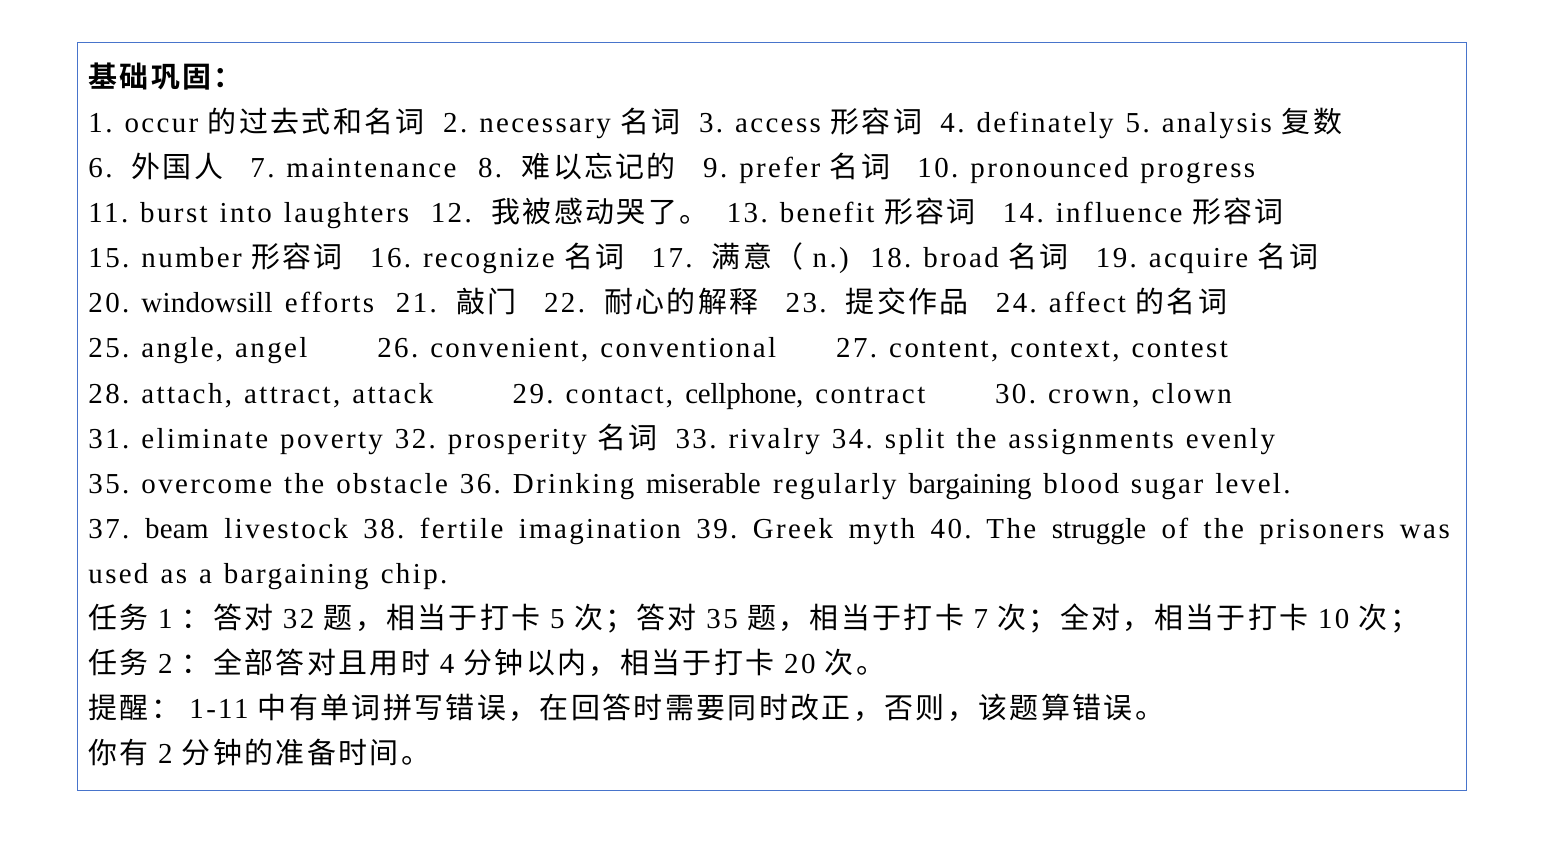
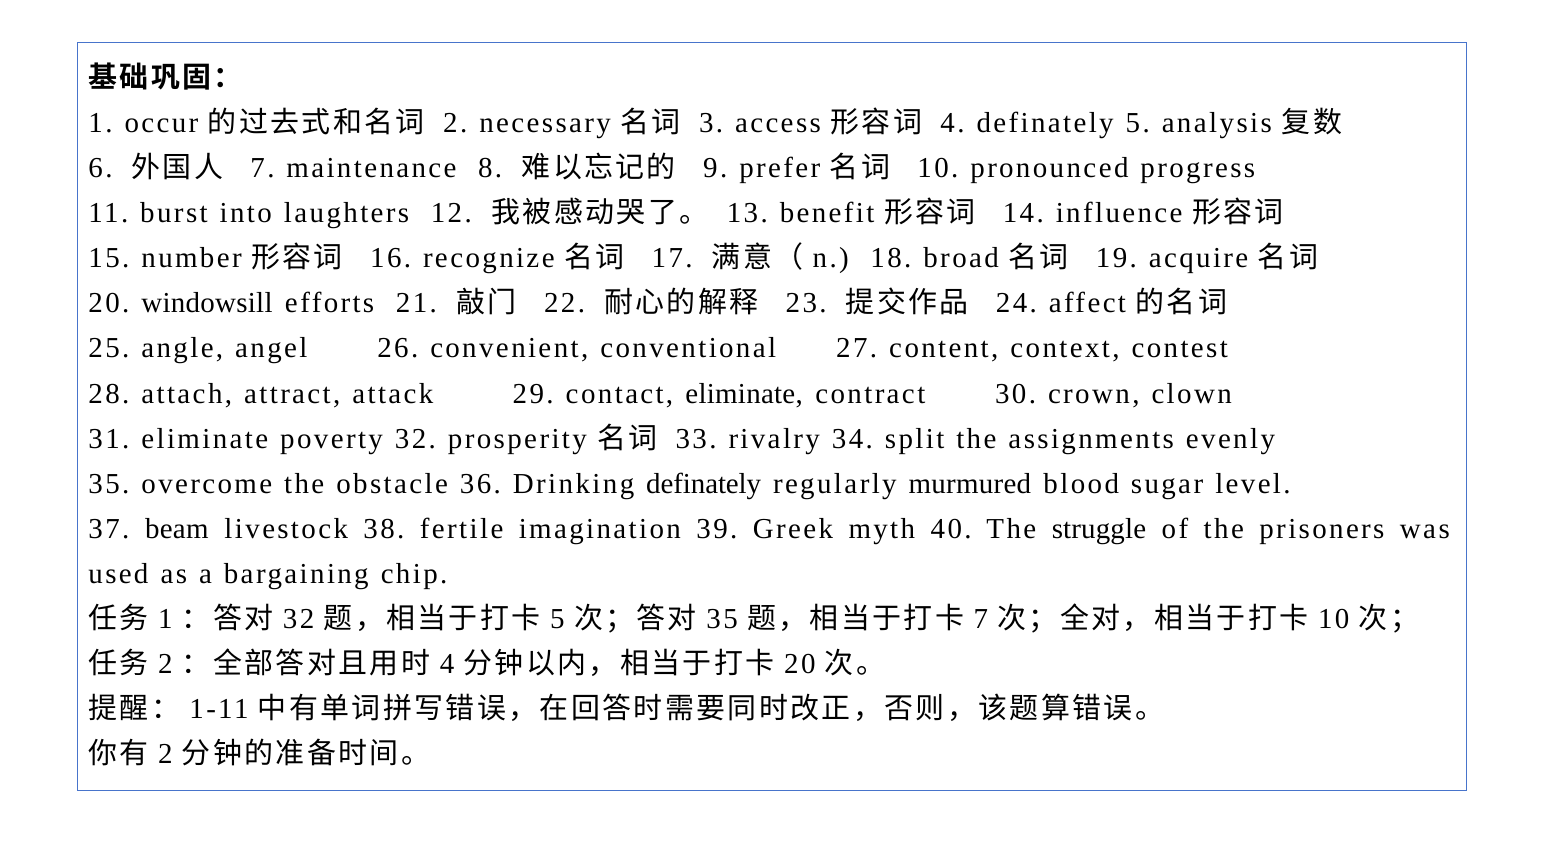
contact cellphone: cellphone -> eliminate (744, 394)
Drinking miserable: miserable -> definately (704, 484)
regularly bargaining: bargaining -> murmured (970, 484)
